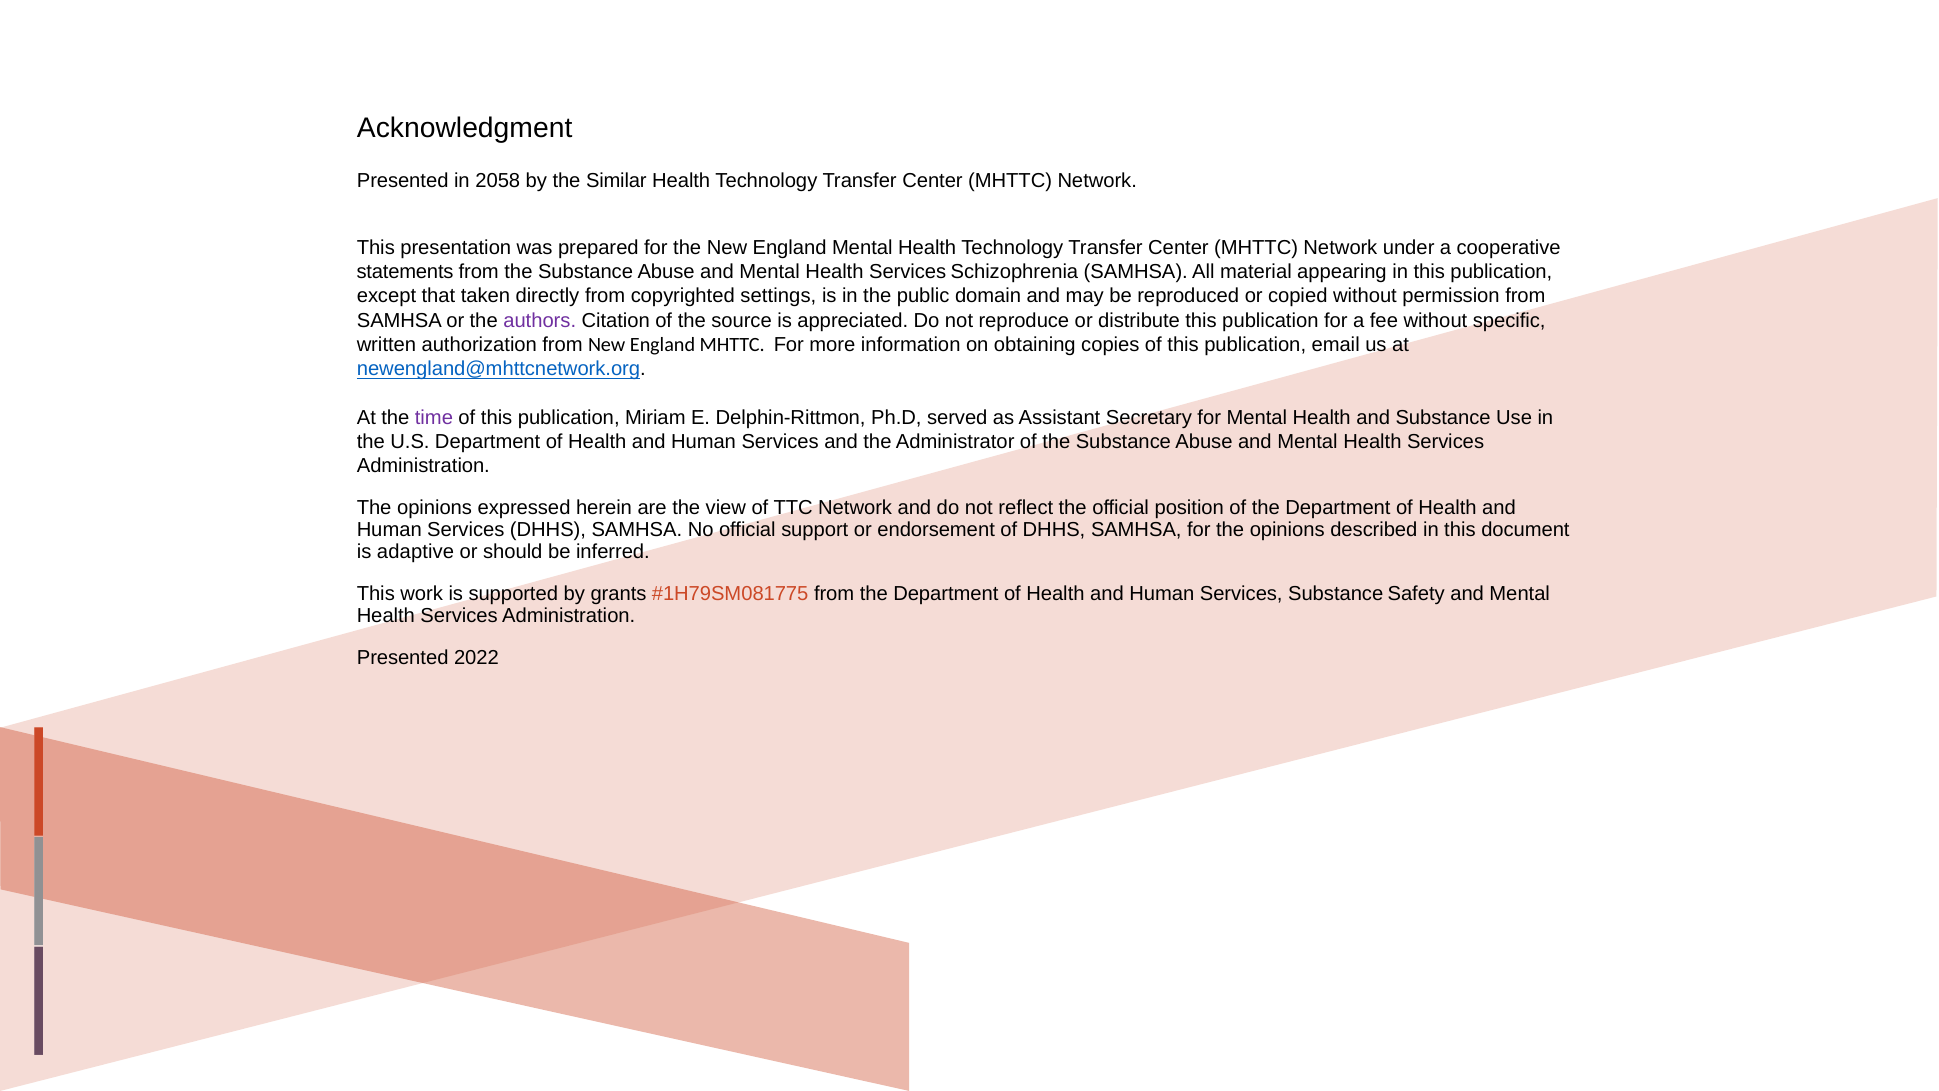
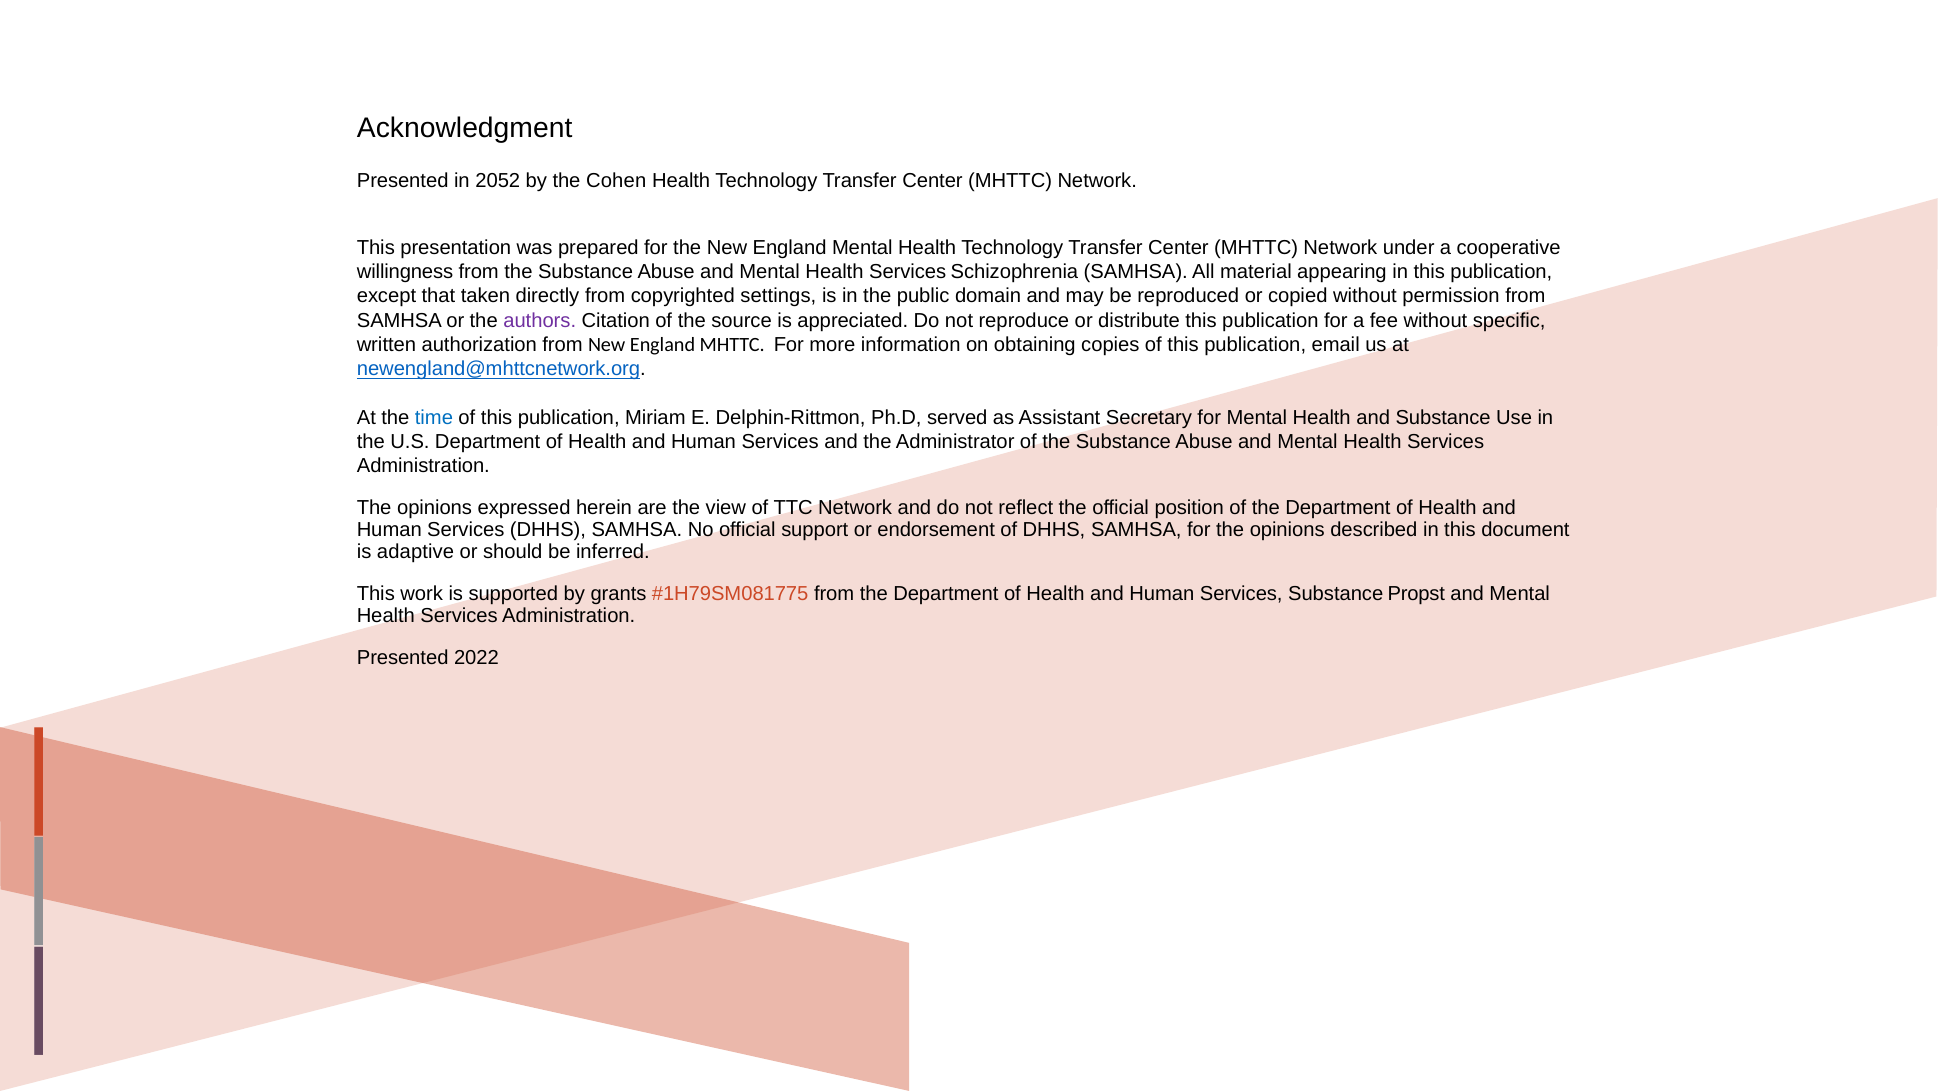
2058: 2058 -> 2052 (498, 181)
Similar: Similar -> Cohen (616, 181)
statements: statements -> willingness (405, 272)
time colour: purple -> blue (434, 418)
Safety: Safety -> Propst (1416, 594)
